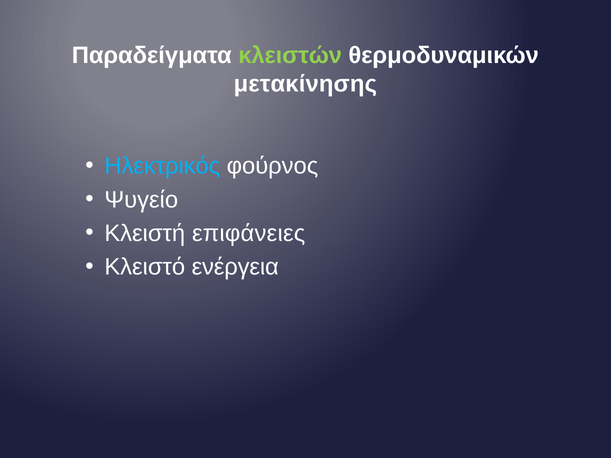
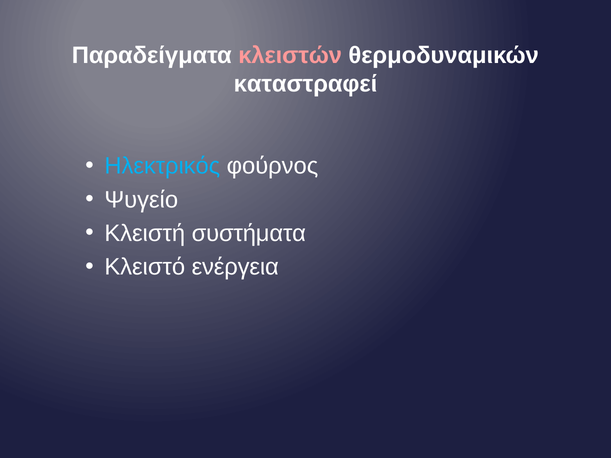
κλειστών colour: light green -> pink (290, 56)
μετακίνησης: μετακίνησης -> καταστραφεί (305, 84)
επιφάνειες: επιφάνειες -> συστήματα (249, 234)
